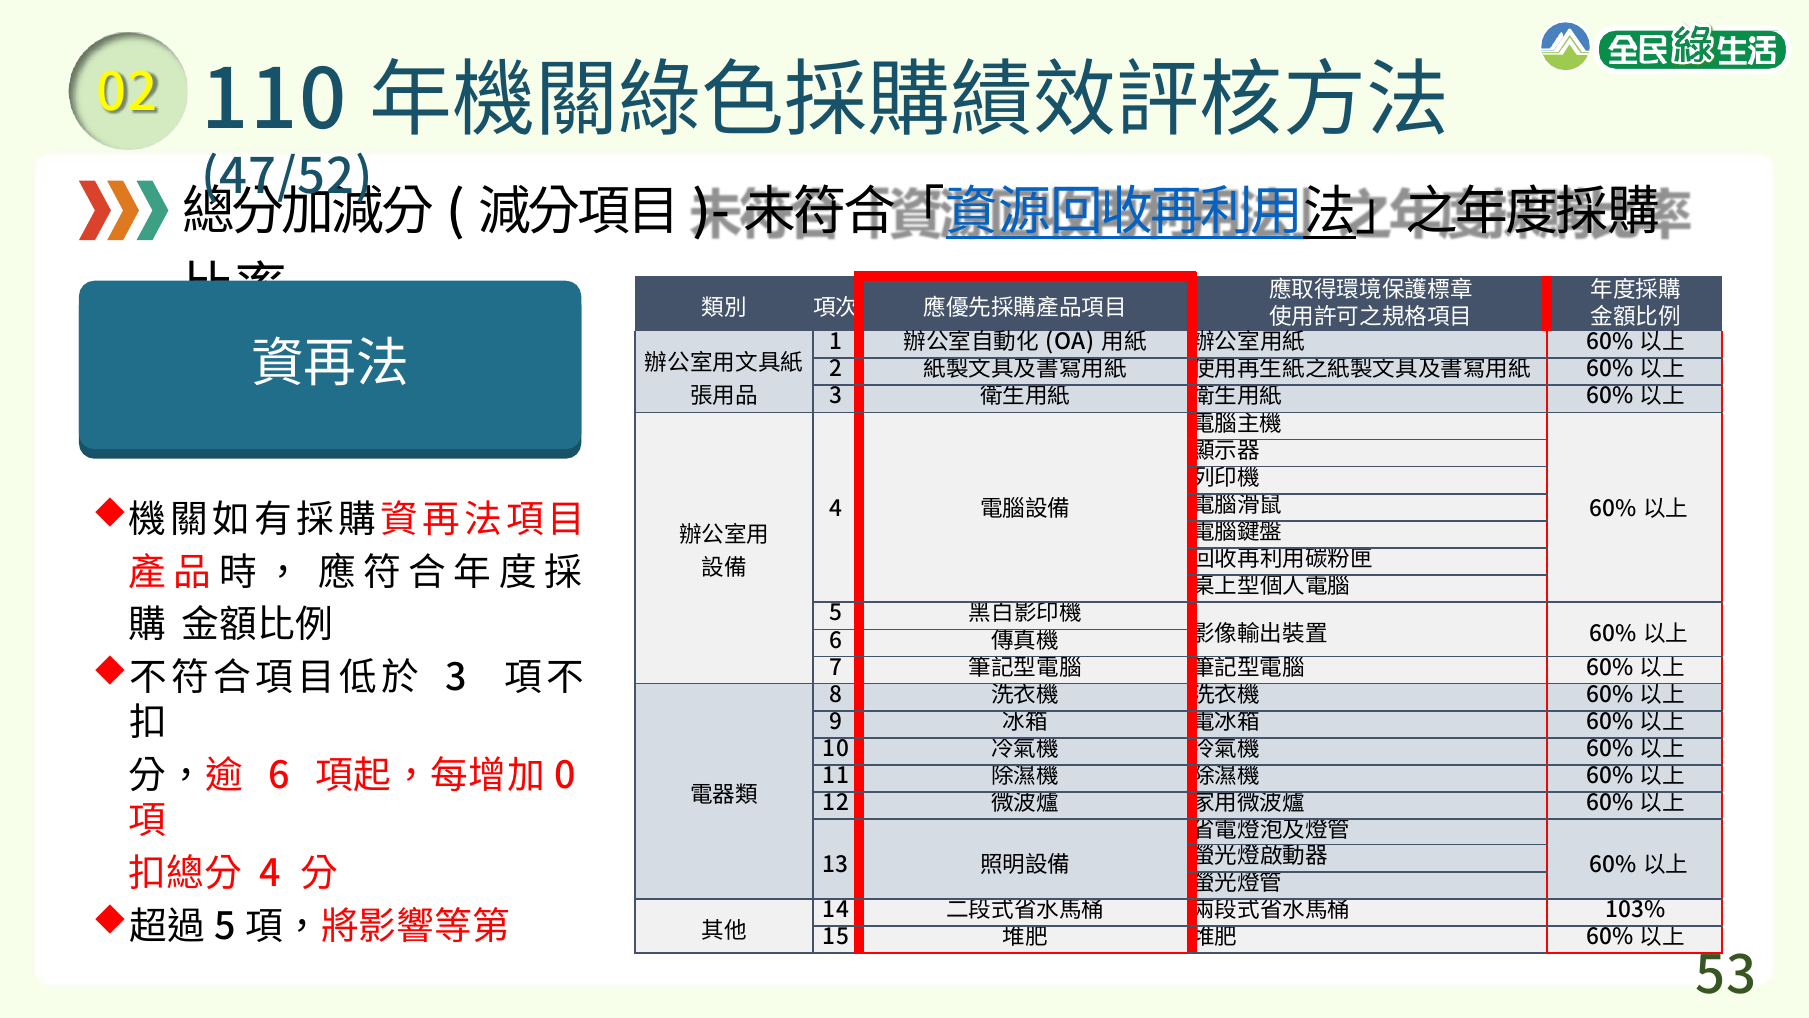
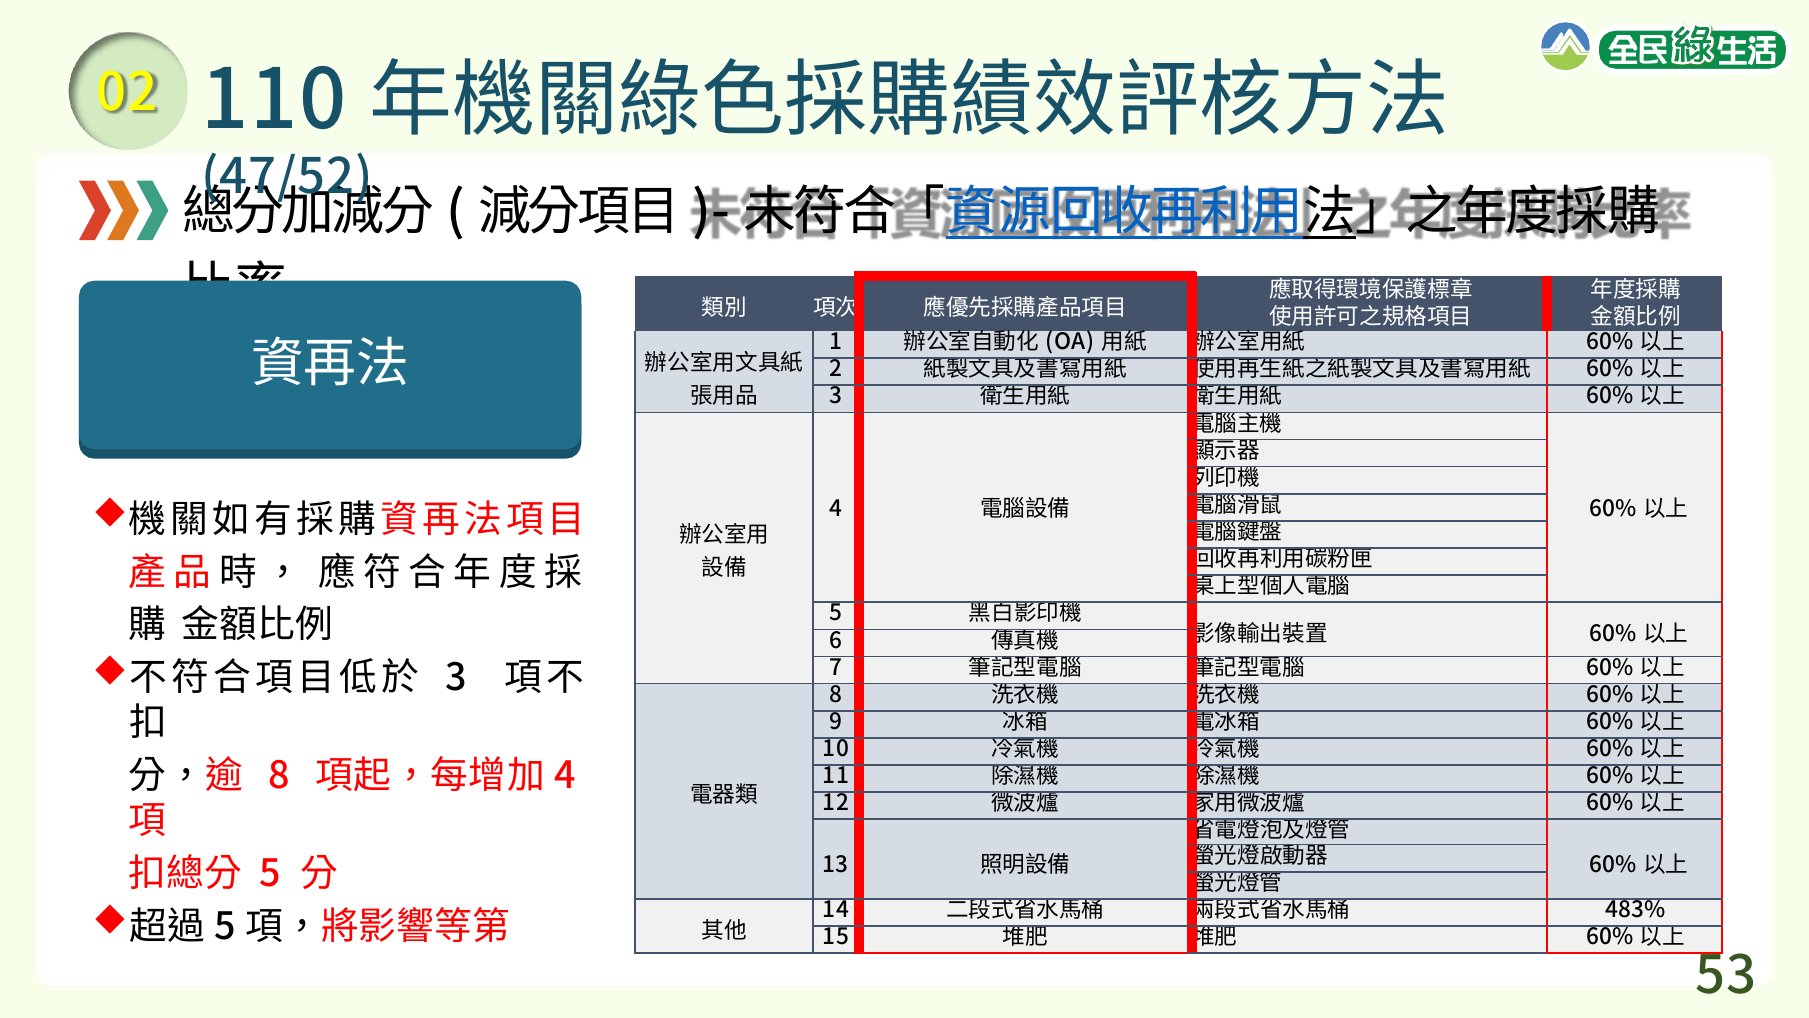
6: 6 -> 8 (279, 775)
0: 0 -> 4 (565, 775)
4: 4 -> 5 (271, 874)
103%: 103% -> 483% (1636, 910)
